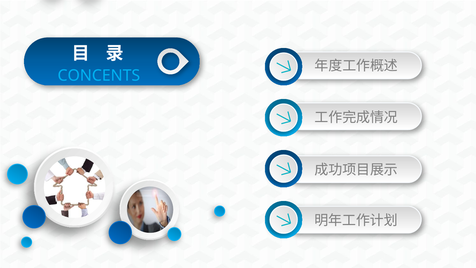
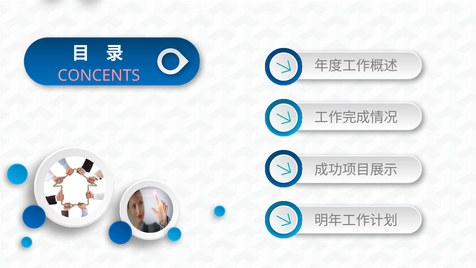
CONCENTS colour: light blue -> pink (99, 75)
